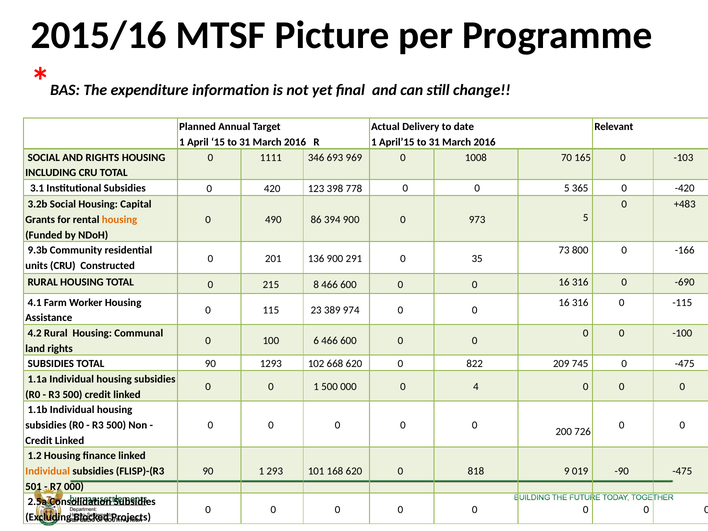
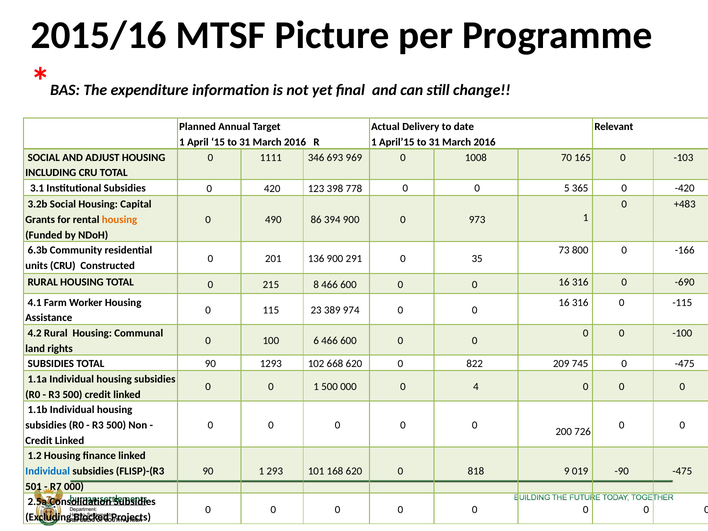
AND RIGHTS: RIGHTS -> ADJUST (102, 157)
973 5: 5 -> 1 (586, 218)
9.3b: 9.3b -> 6.3b (38, 250)
Individual colour: orange -> blue (48, 471)
